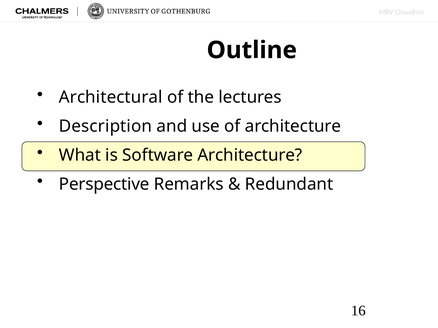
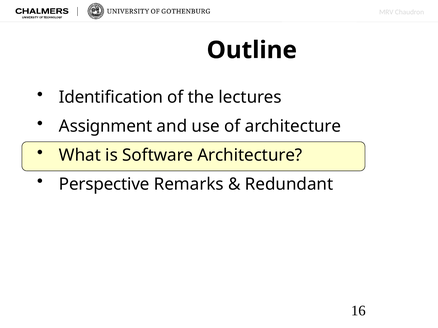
Architectural: Architectural -> Identification (111, 97)
Description: Description -> Assignment (106, 126)
